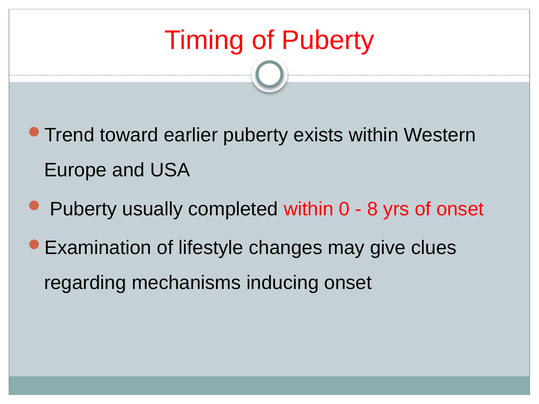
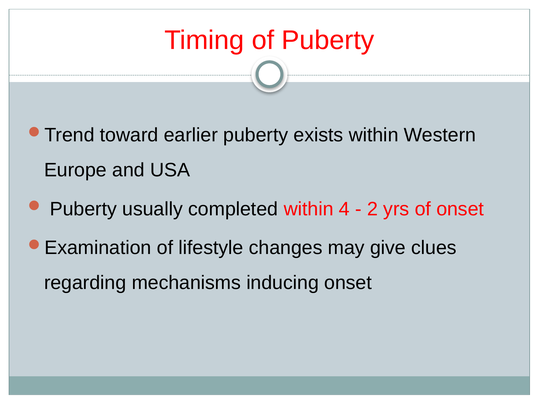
0: 0 -> 4 (344, 209)
8: 8 -> 2 (372, 209)
